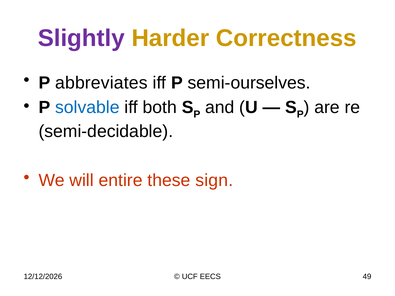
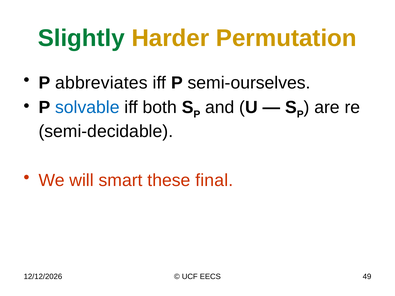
Slightly colour: purple -> green (81, 38)
Correctness: Correctness -> Permutation (286, 38)
entire: entire -> smart (121, 181)
sign: sign -> final (214, 181)
